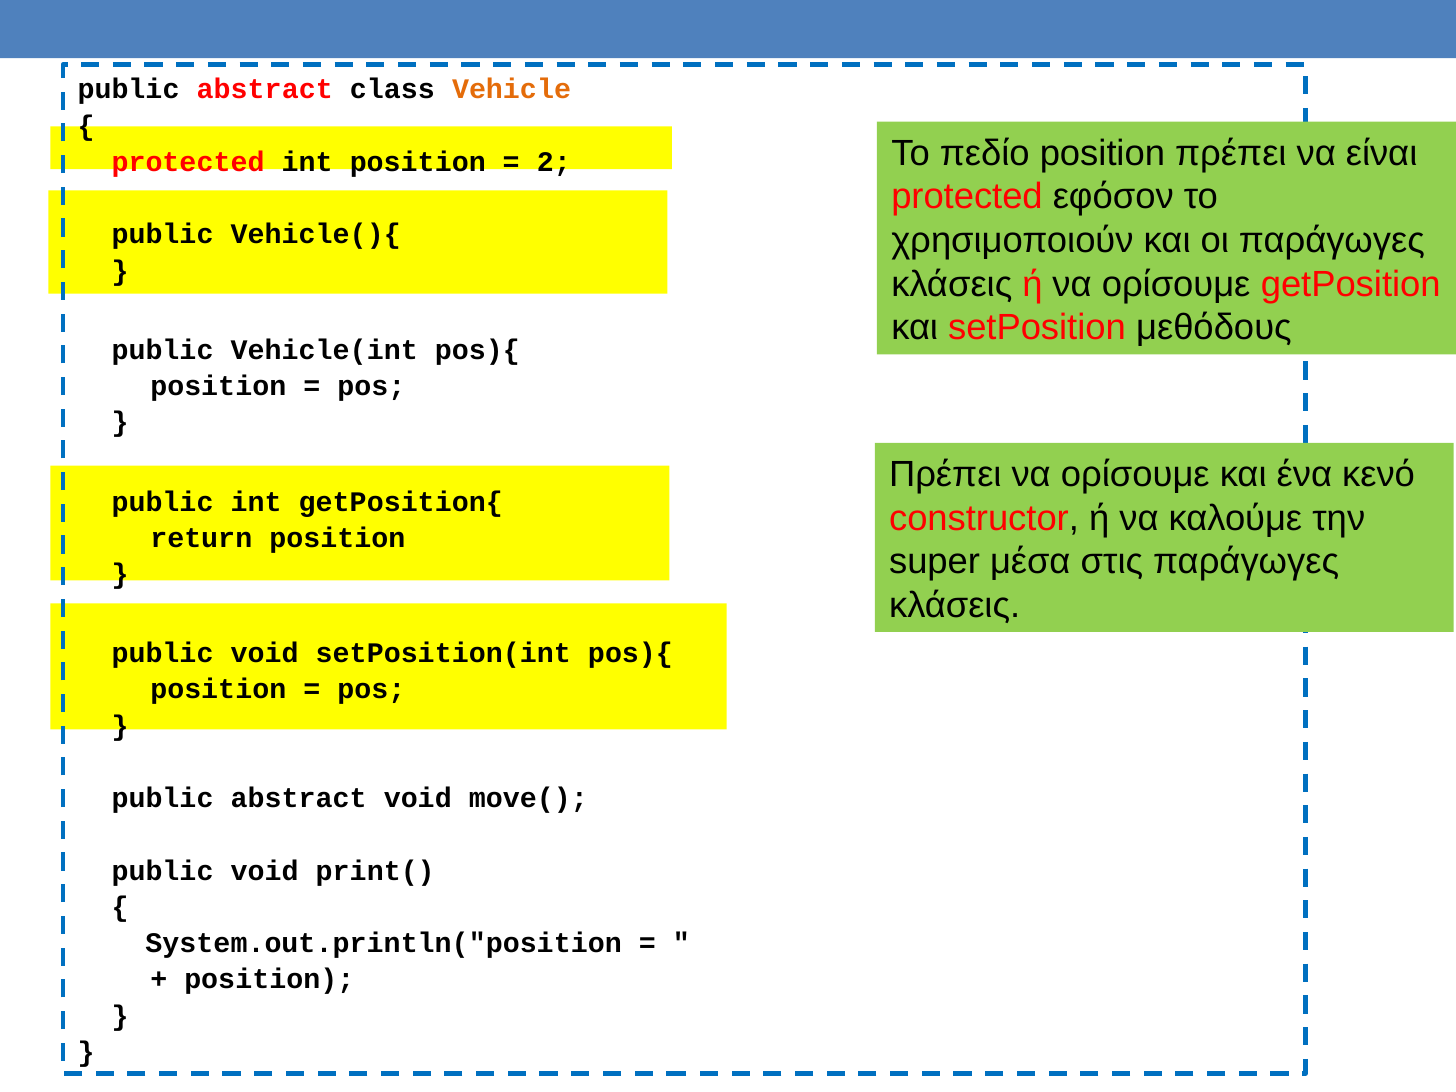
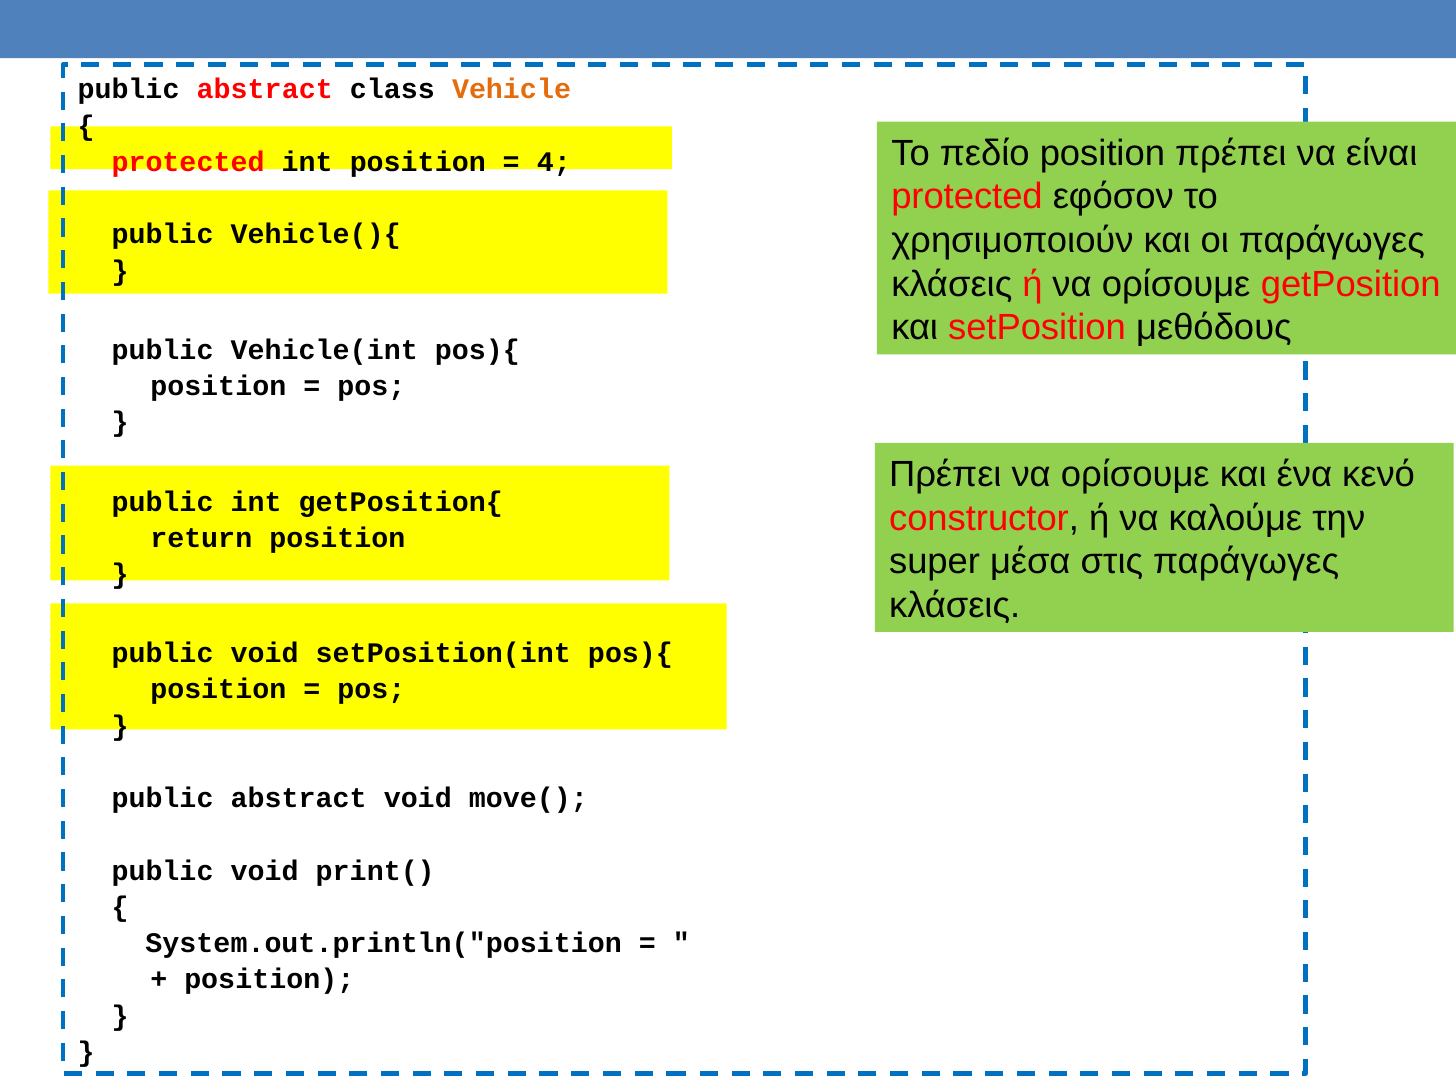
2: 2 -> 4 (554, 162)
